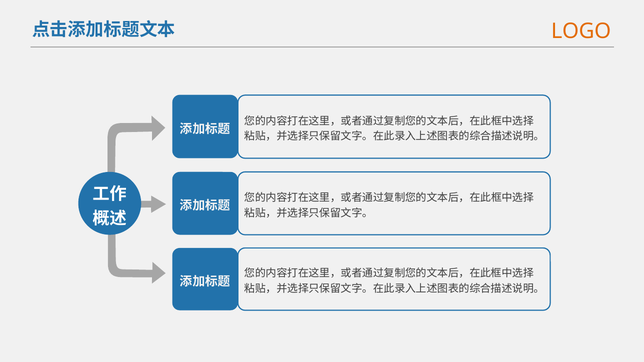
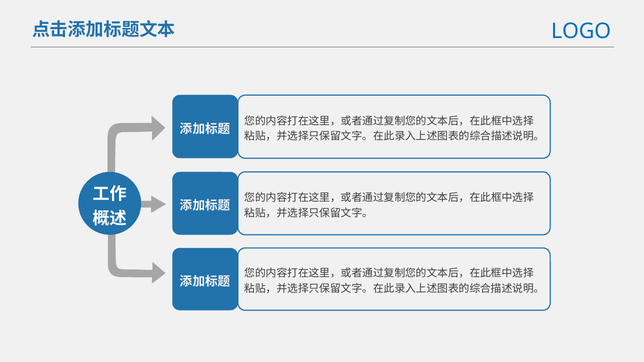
LOGO colour: orange -> blue (581, 31)
